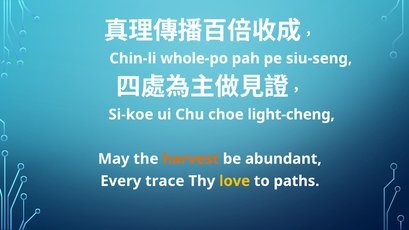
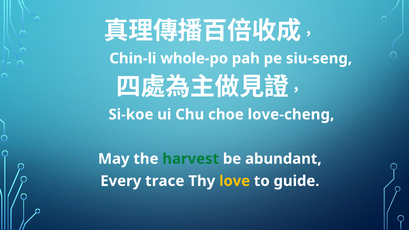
light-cheng: light-cheng -> love-cheng (291, 115)
harvest colour: orange -> green (191, 159)
paths: paths -> guide (296, 181)
